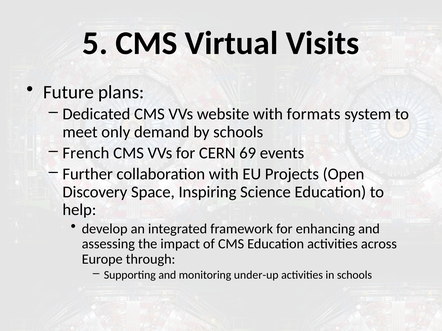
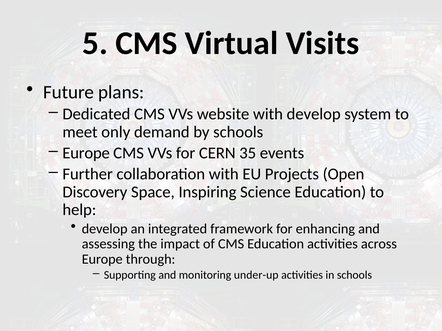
with formats: formats -> develop (314, 114)
French: French -> Europe (86, 153)
69: 69 -> 35 (248, 153)
